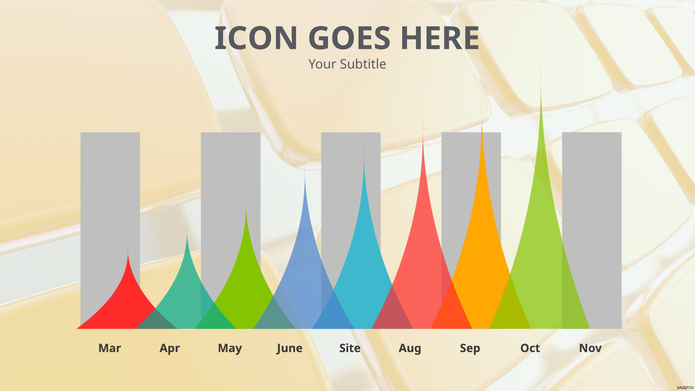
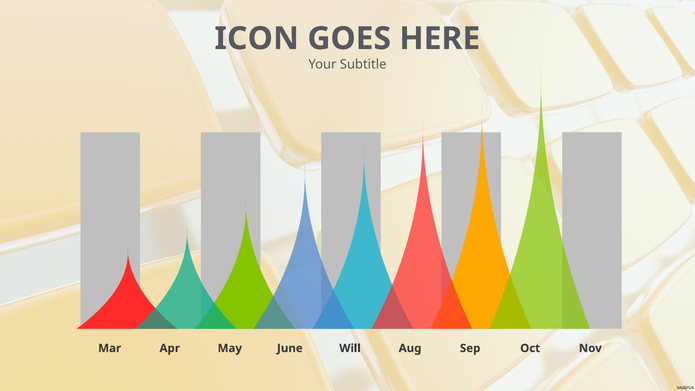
Site: Site -> Will (350, 348)
